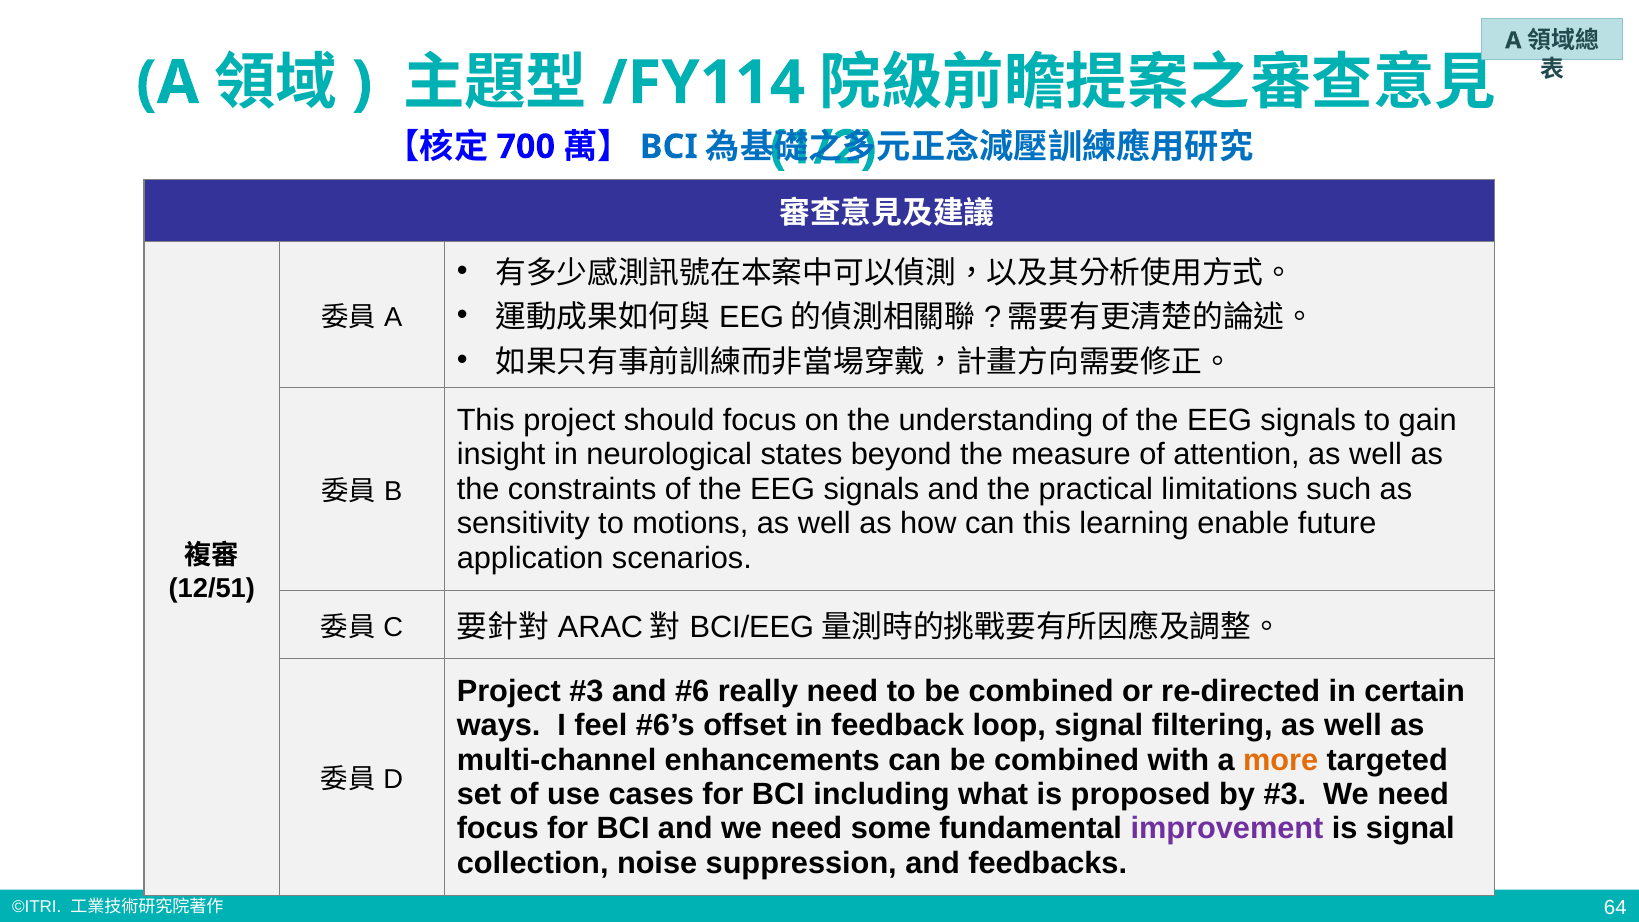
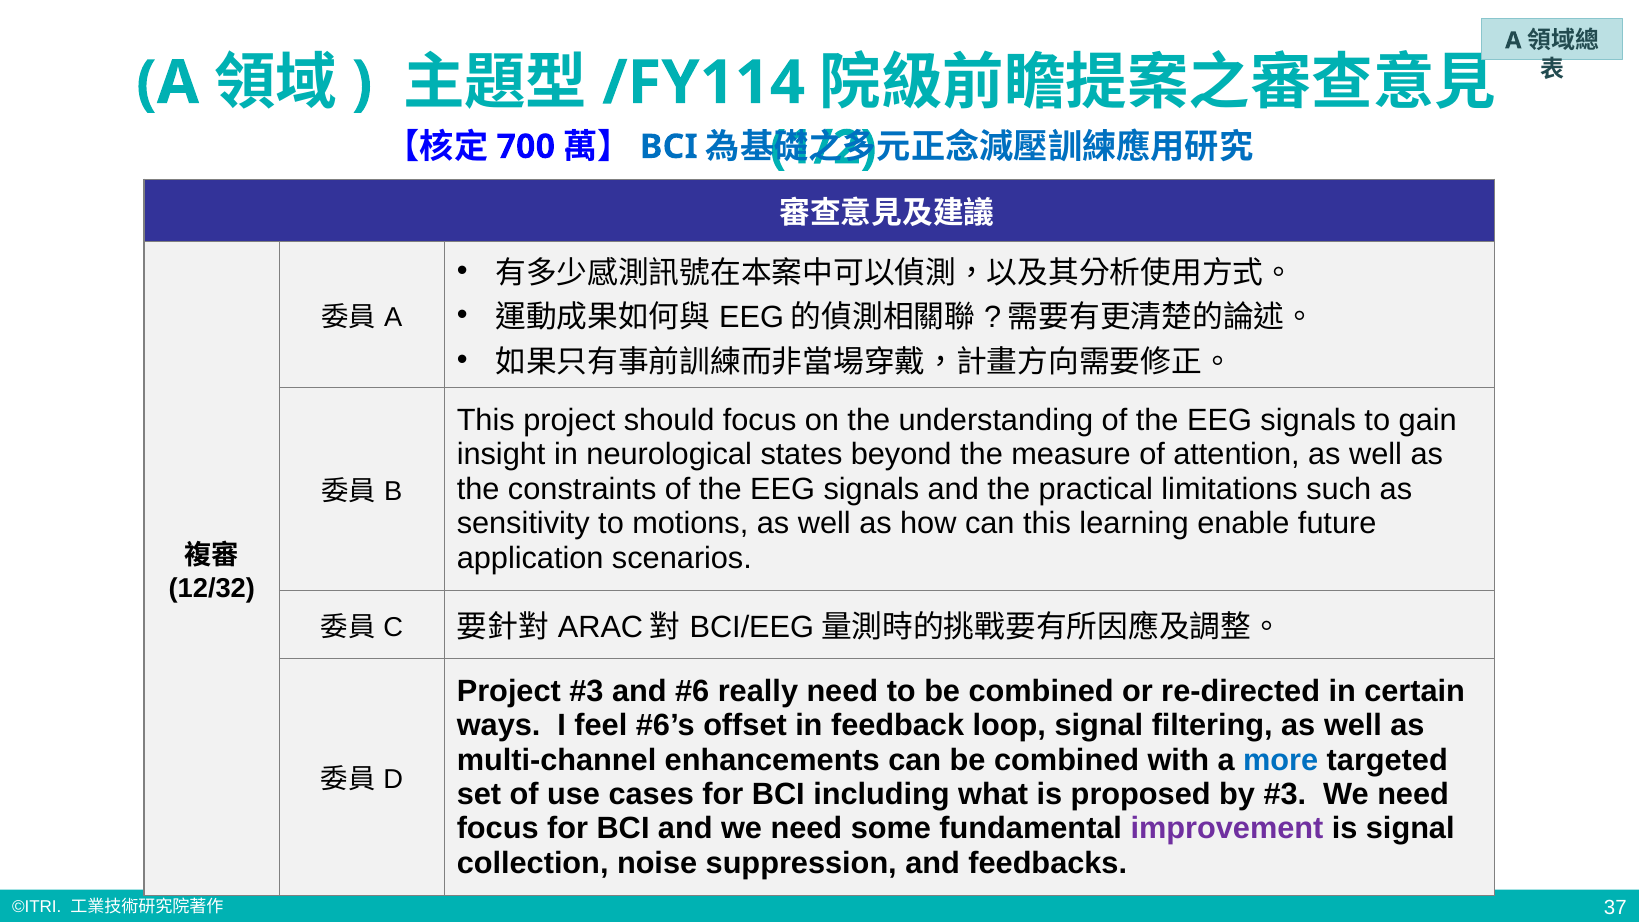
12/51: 12/51 -> 12/32 (212, 588)
more colour: orange -> blue (1281, 760)
64: 64 -> 37 (1615, 907)
